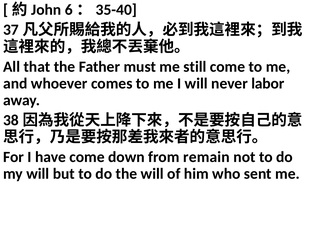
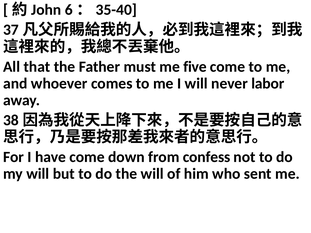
still: still -> five (195, 67)
remain: remain -> confess (207, 157)
